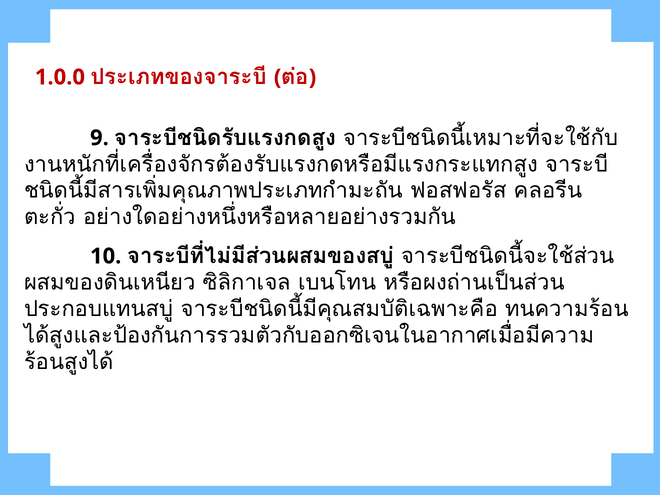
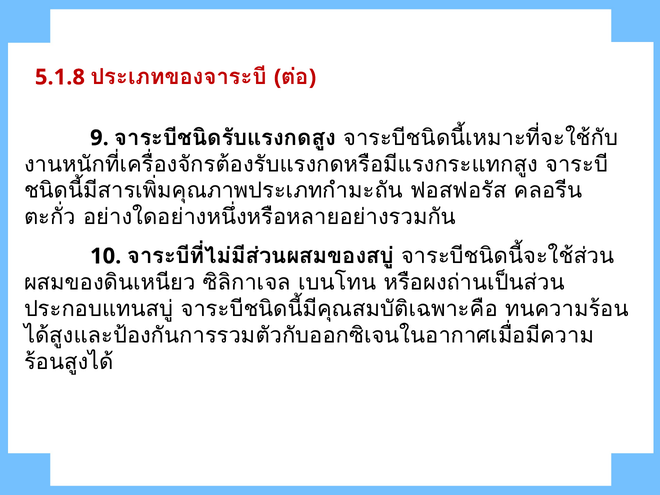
1.0.0: 1.0.0 -> 5.1.8 (60, 77)
